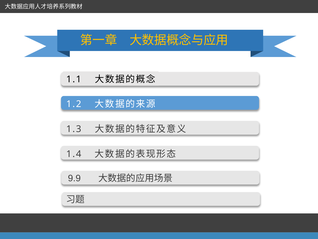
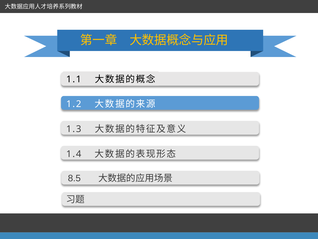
9.9: 9.9 -> 8.5 (74, 178)
